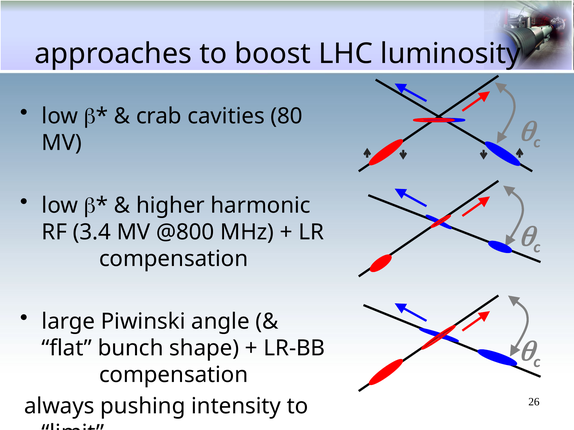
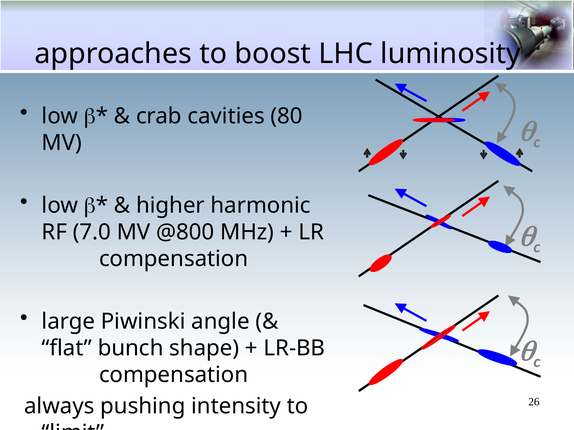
3.4: 3.4 -> 7.0 (92, 232)
